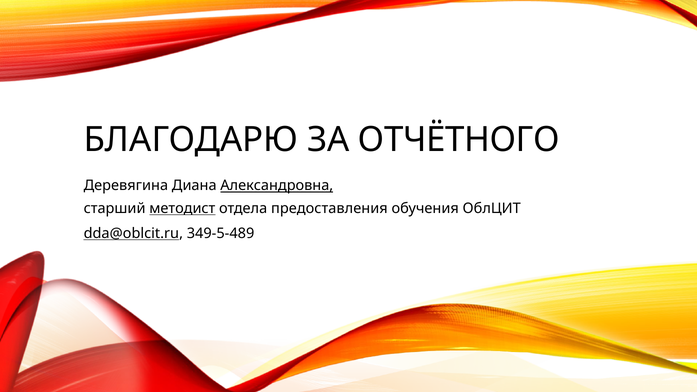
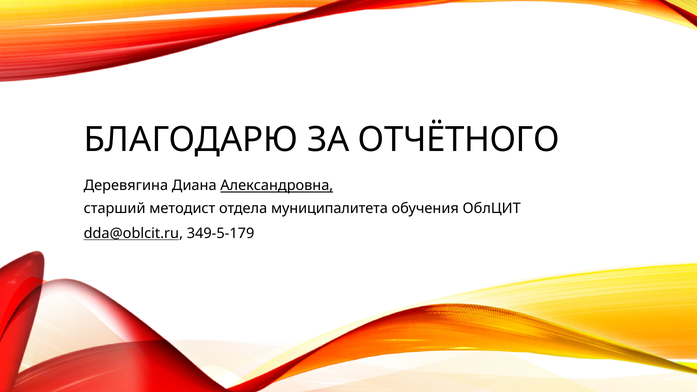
методист underline: present -> none (182, 209)
предоставления: предоставления -> муниципалитета (329, 209)
349-5-489: 349-5-489 -> 349-5-179 (221, 233)
